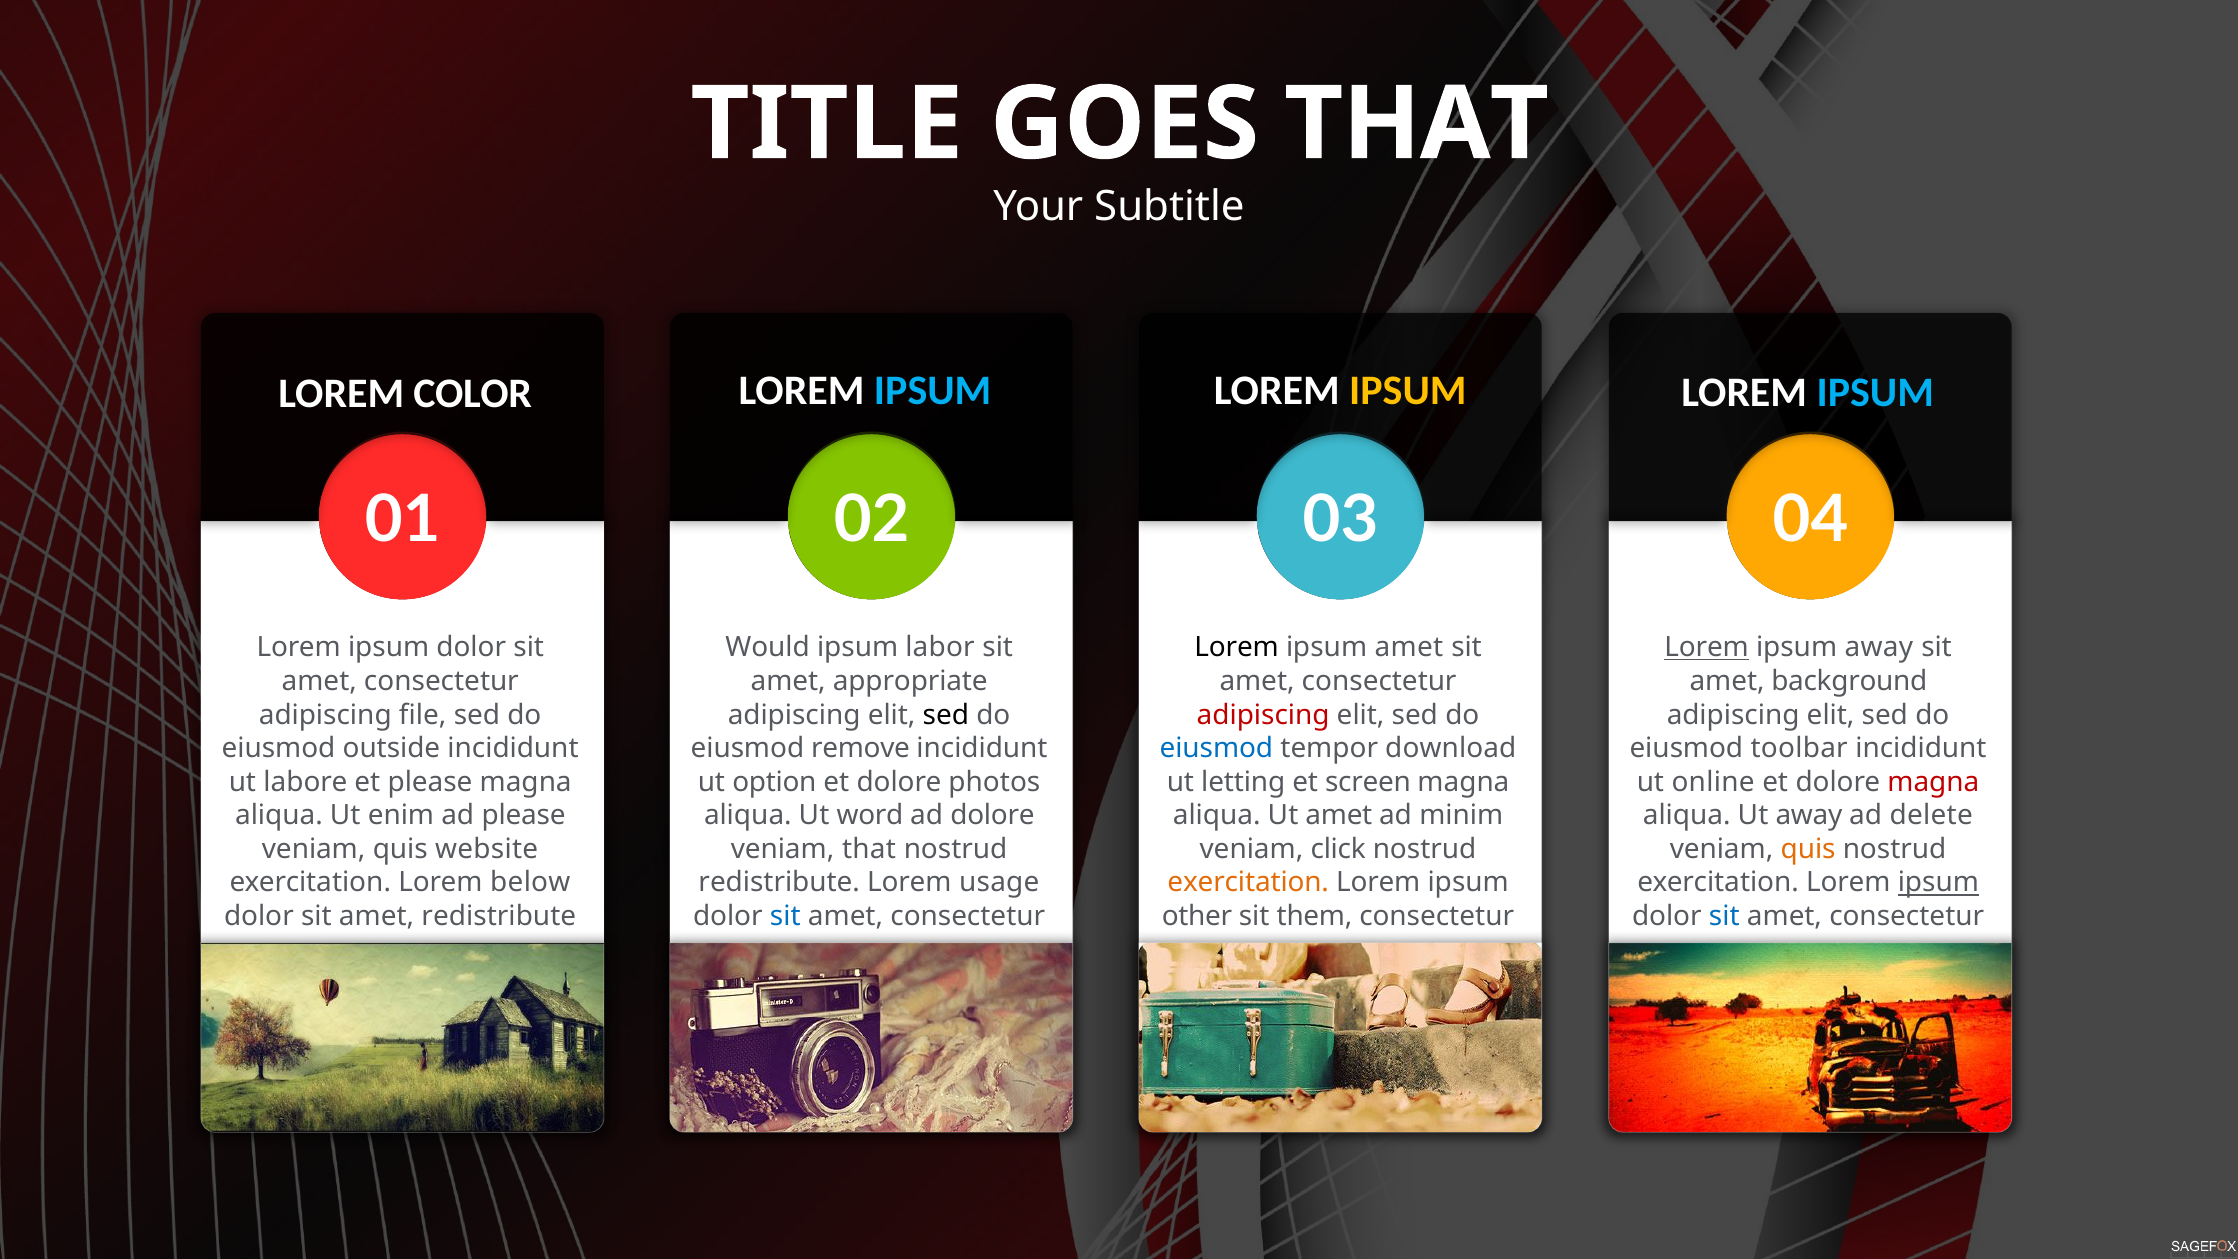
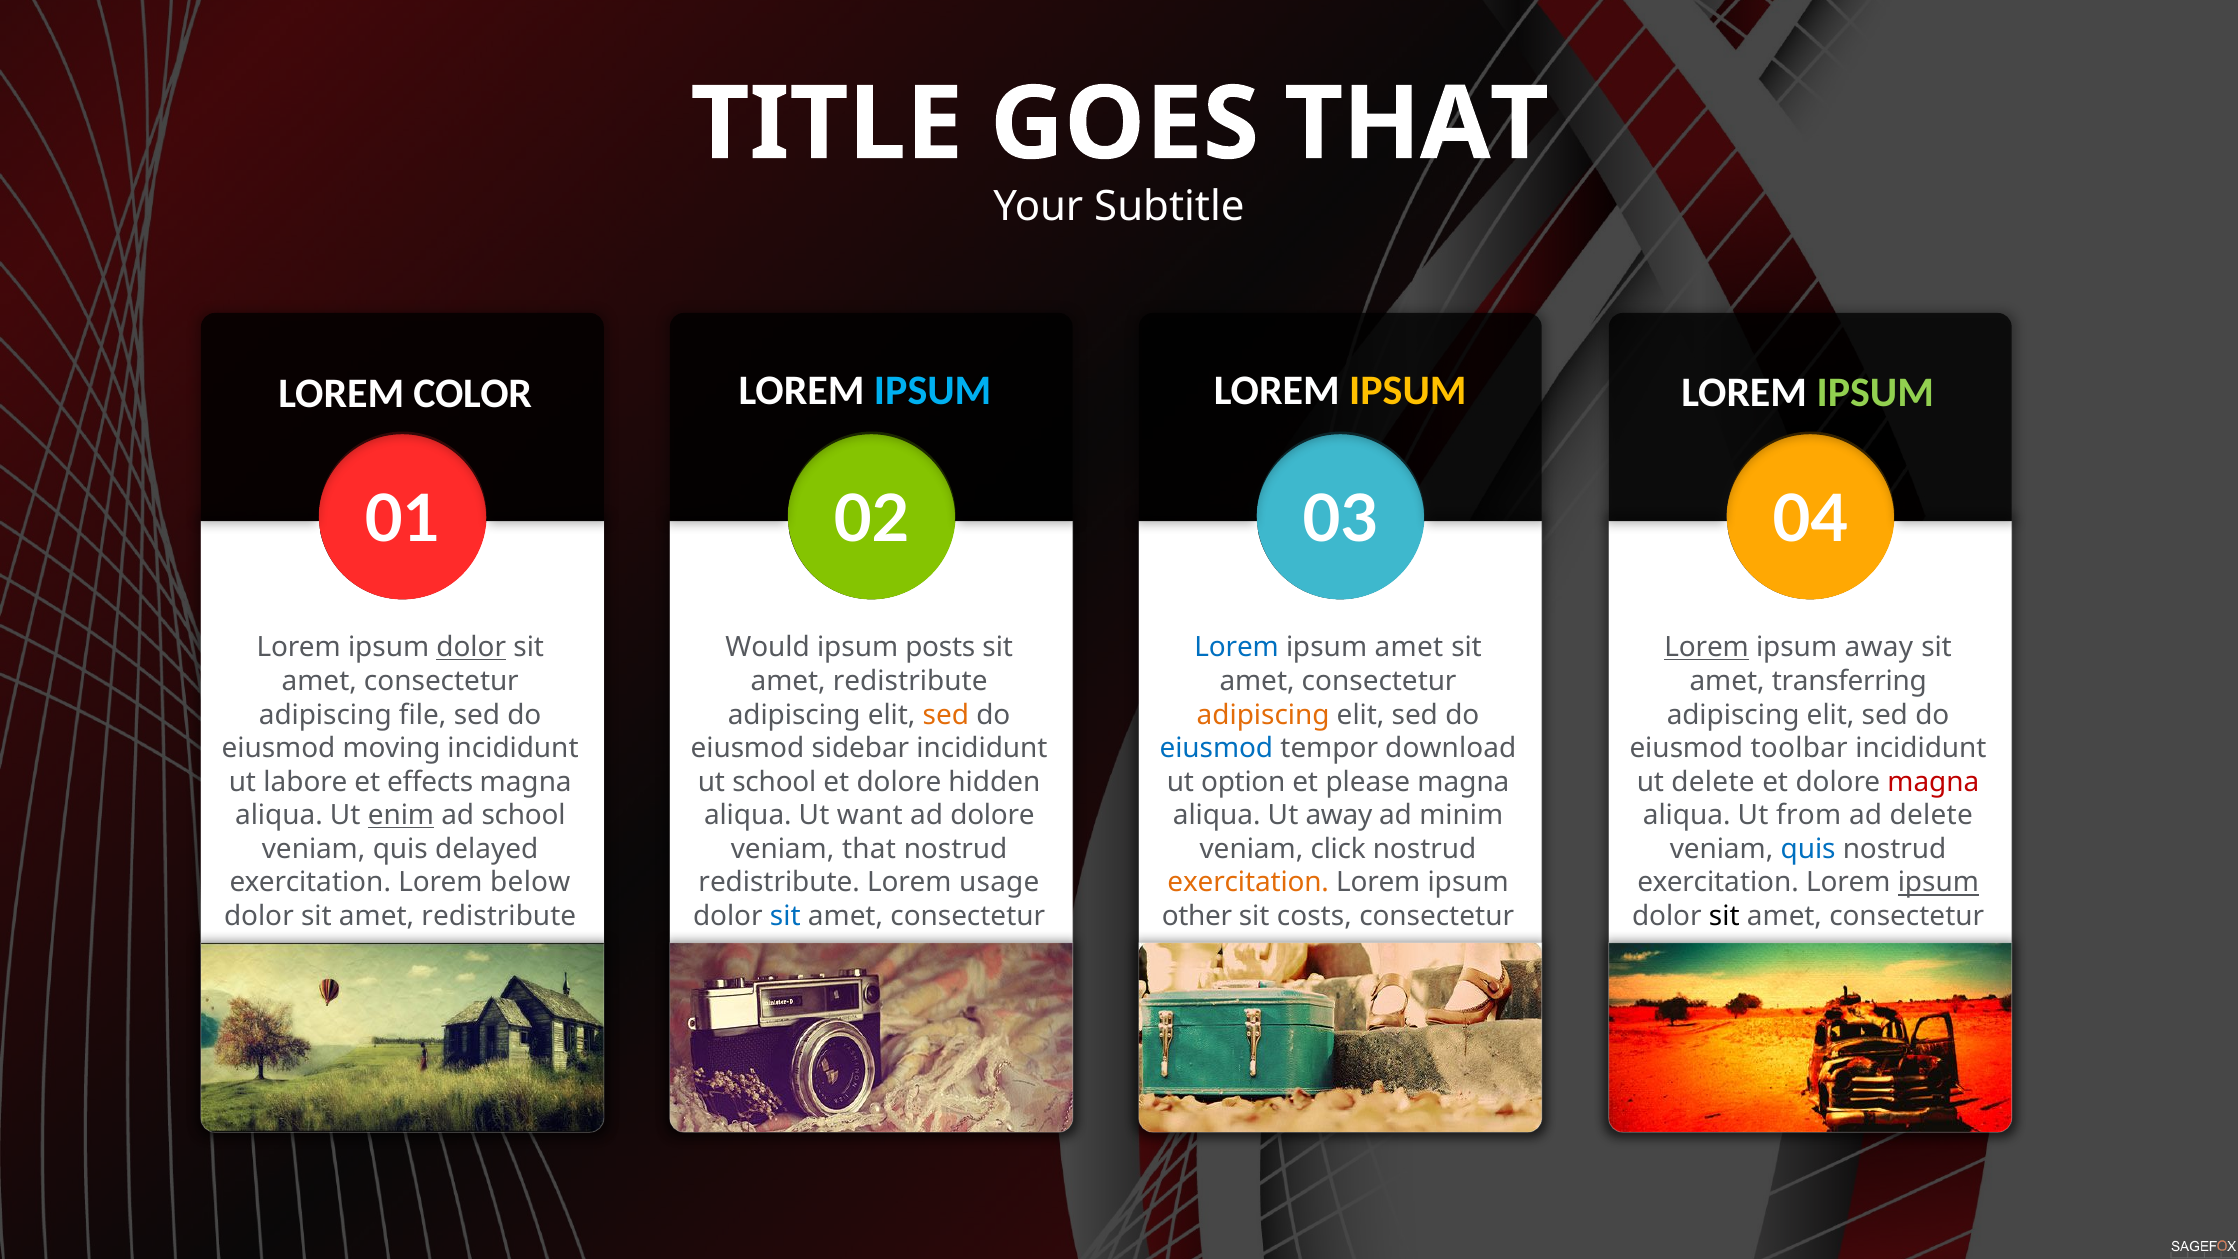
IPSUM colour: light blue -> light green (1875, 393)
dolor underline: none -> present (471, 648)
labor: labor -> posts (940, 648)
Lorem colour: black -> blue (1237, 648)
appropriate: appropriate -> redistribute (910, 681)
background: background -> transferring (1849, 681)
sed colour: black -> orange (946, 715)
adipiscing colour: red -> orange (1263, 715)
outside: outside -> moving (392, 748)
remove: remove -> sidebar (860, 748)
et please: please -> effects (430, 782)
ut option: option -> school (774, 782)
photos: photos -> hidden (994, 782)
letting: letting -> option (1243, 782)
screen: screen -> please (1368, 782)
ut online: online -> delete (1713, 782)
enim underline: none -> present (401, 815)
ad please: please -> school (524, 815)
word: word -> want (870, 815)
Ut amet: amet -> away (1339, 815)
Ut away: away -> from (1809, 815)
website: website -> delayed (487, 849)
quis colour: orange -> blue (1808, 849)
them: them -> costs (1314, 916)
sit colour: blue -> black (1724, 916)
